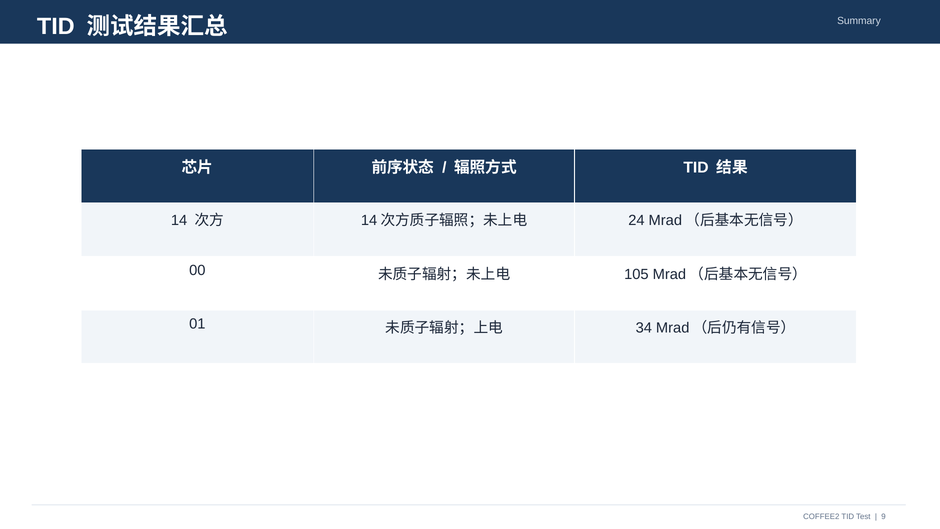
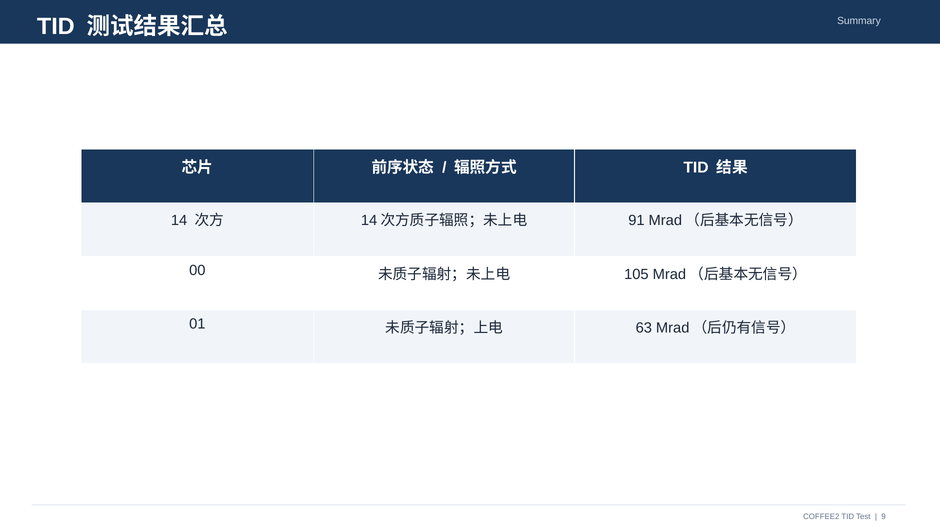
24: 24 -> 91 (636, 221)
34: 34 -> 63 (644, 328)
